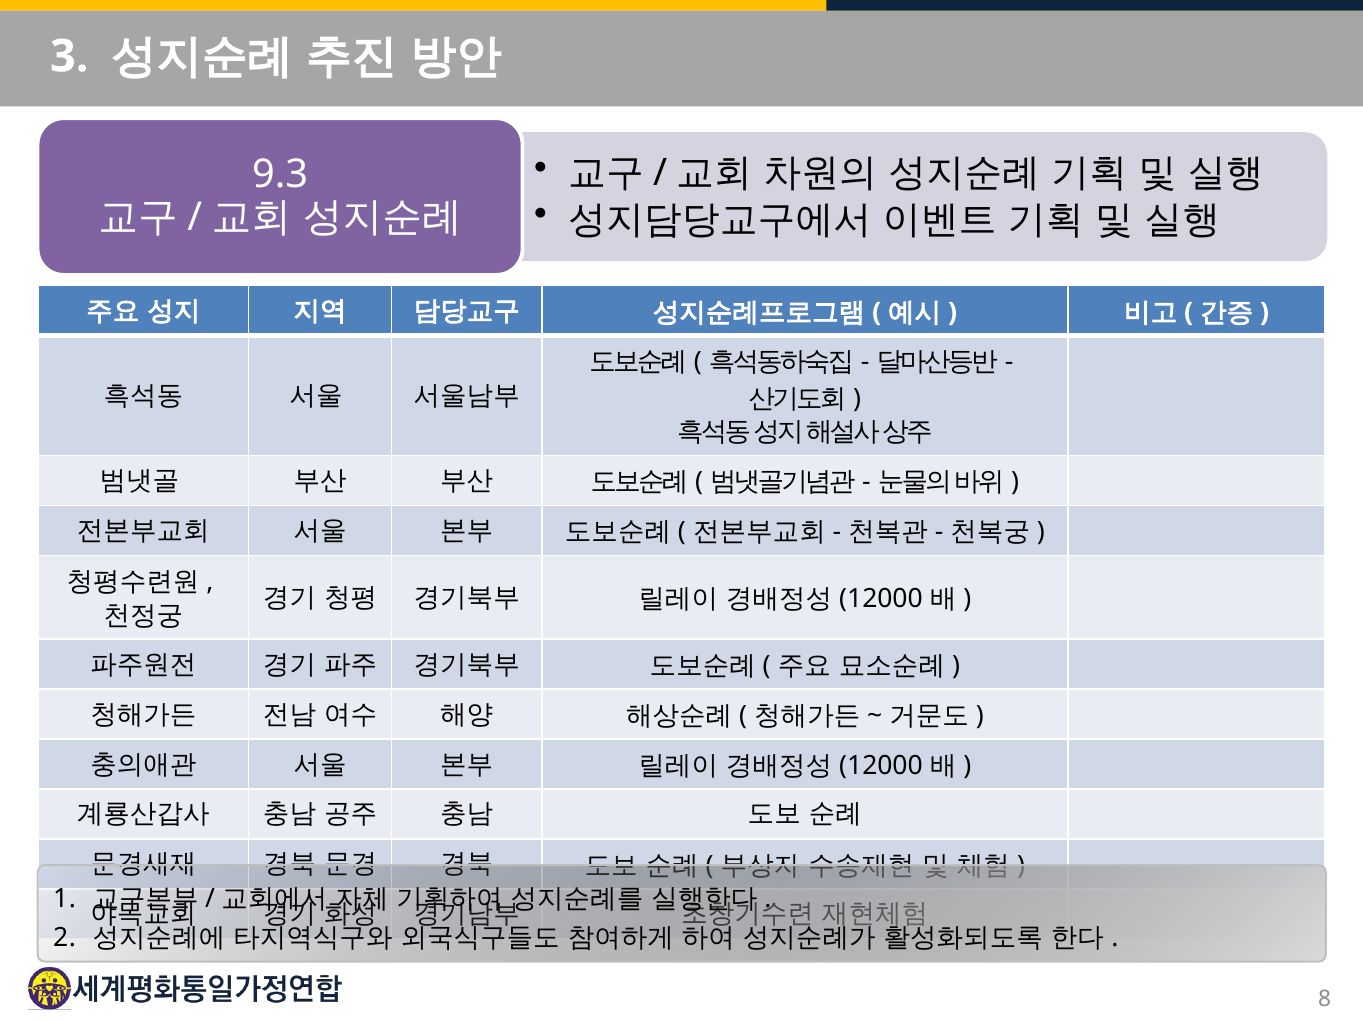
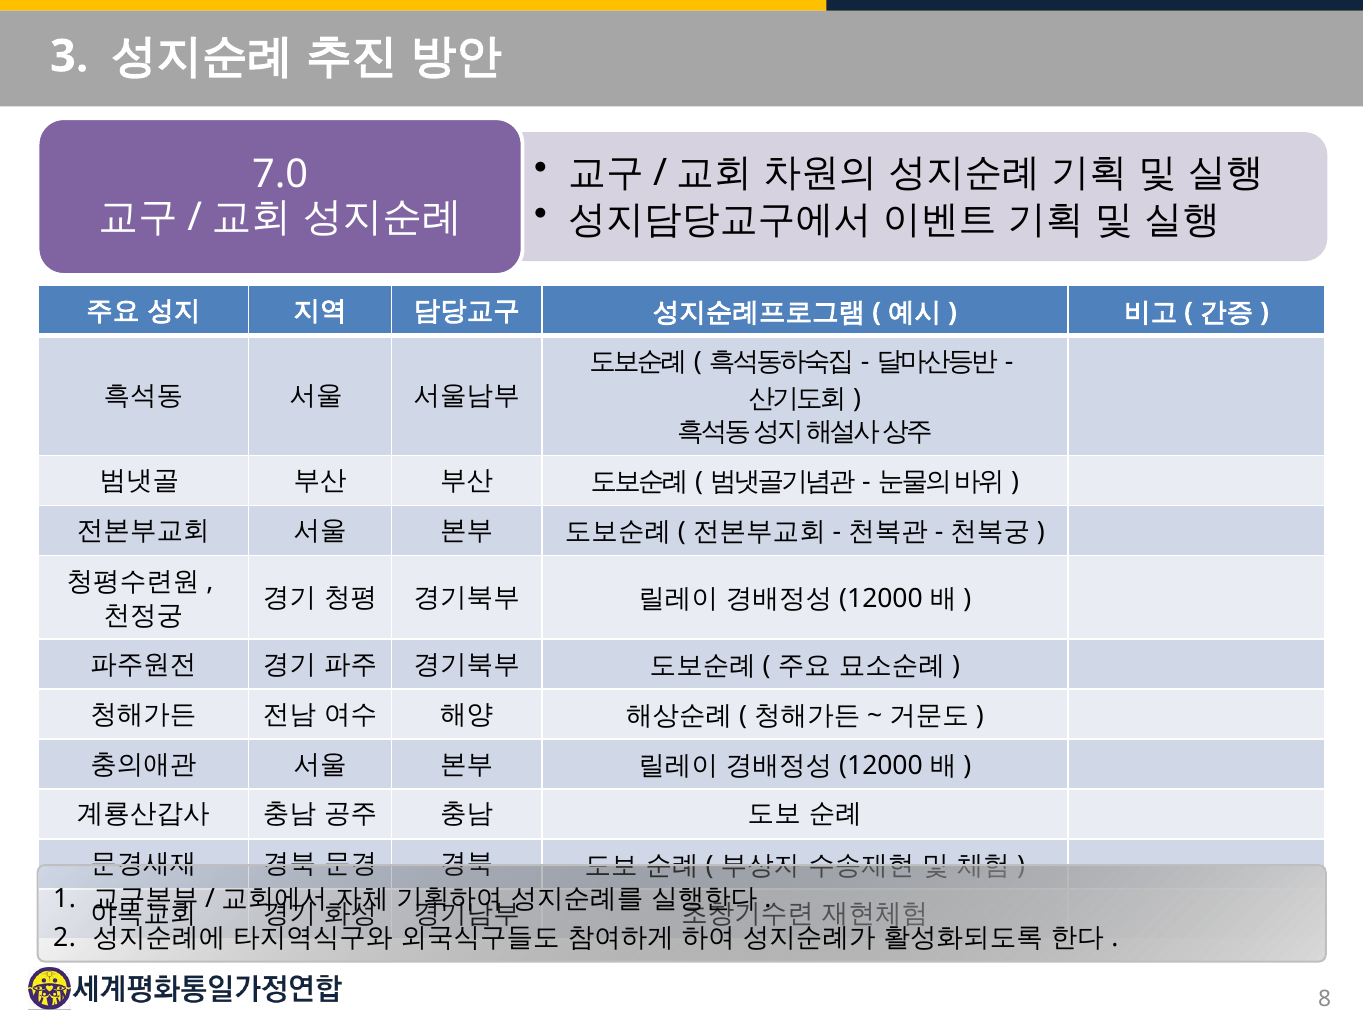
9.3: 9.3 -> 7.0 (280, 175)
